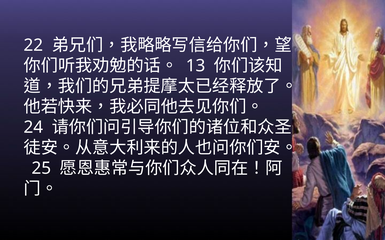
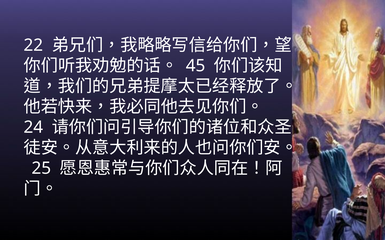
13: 13 -> 45 (196, 66)
